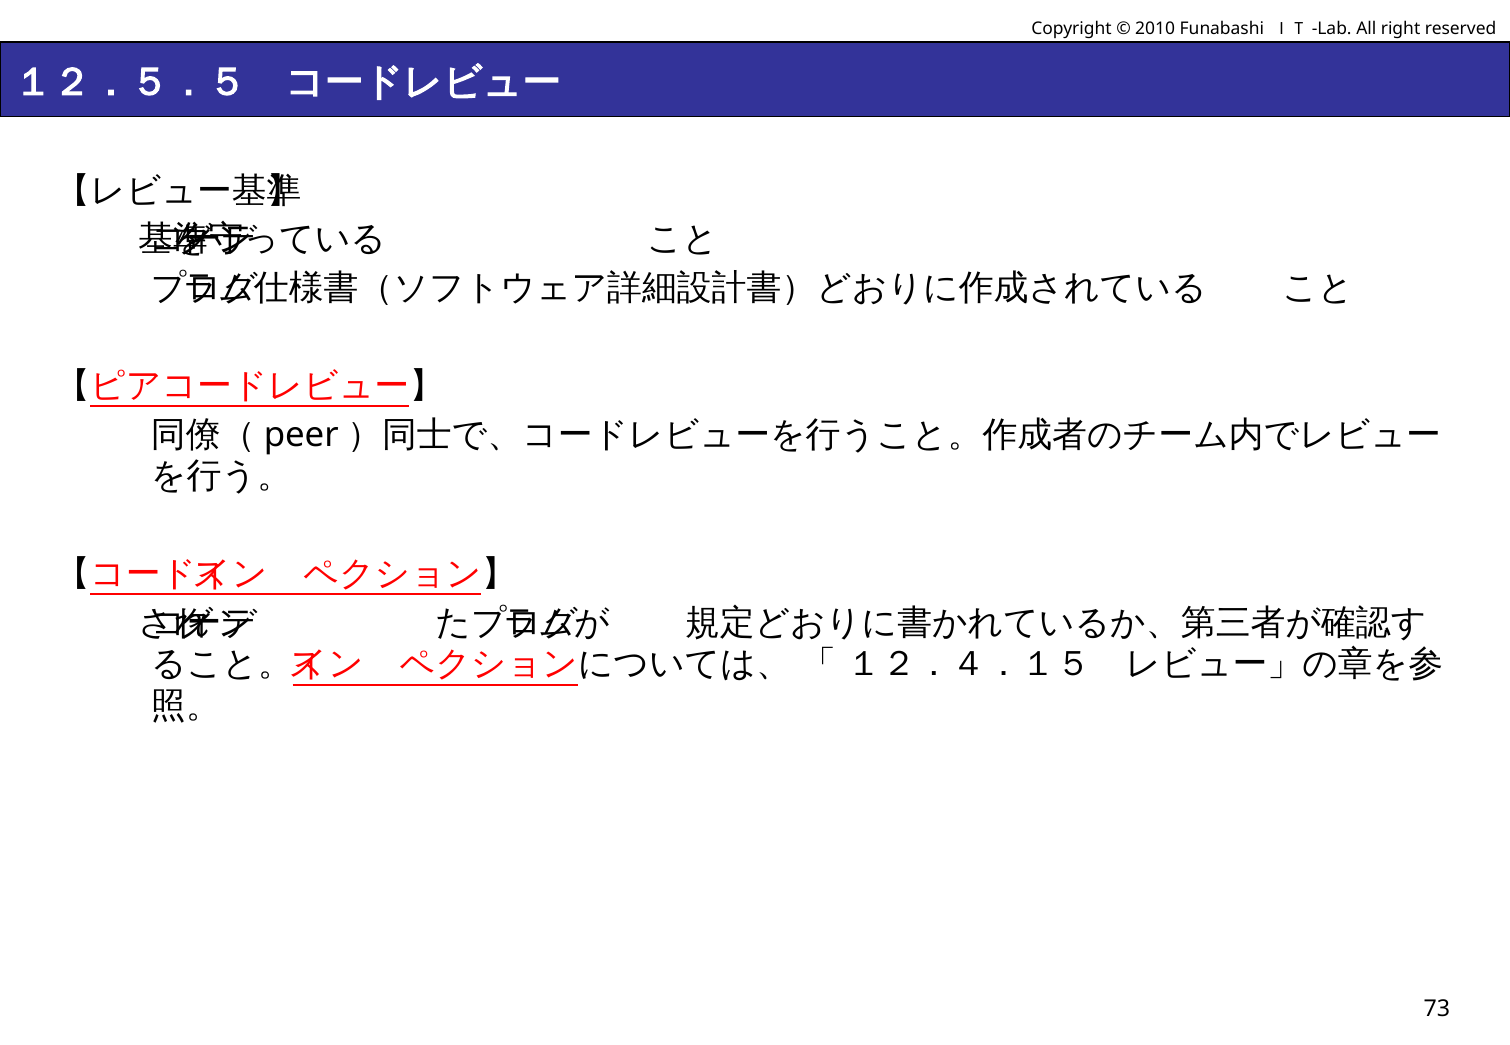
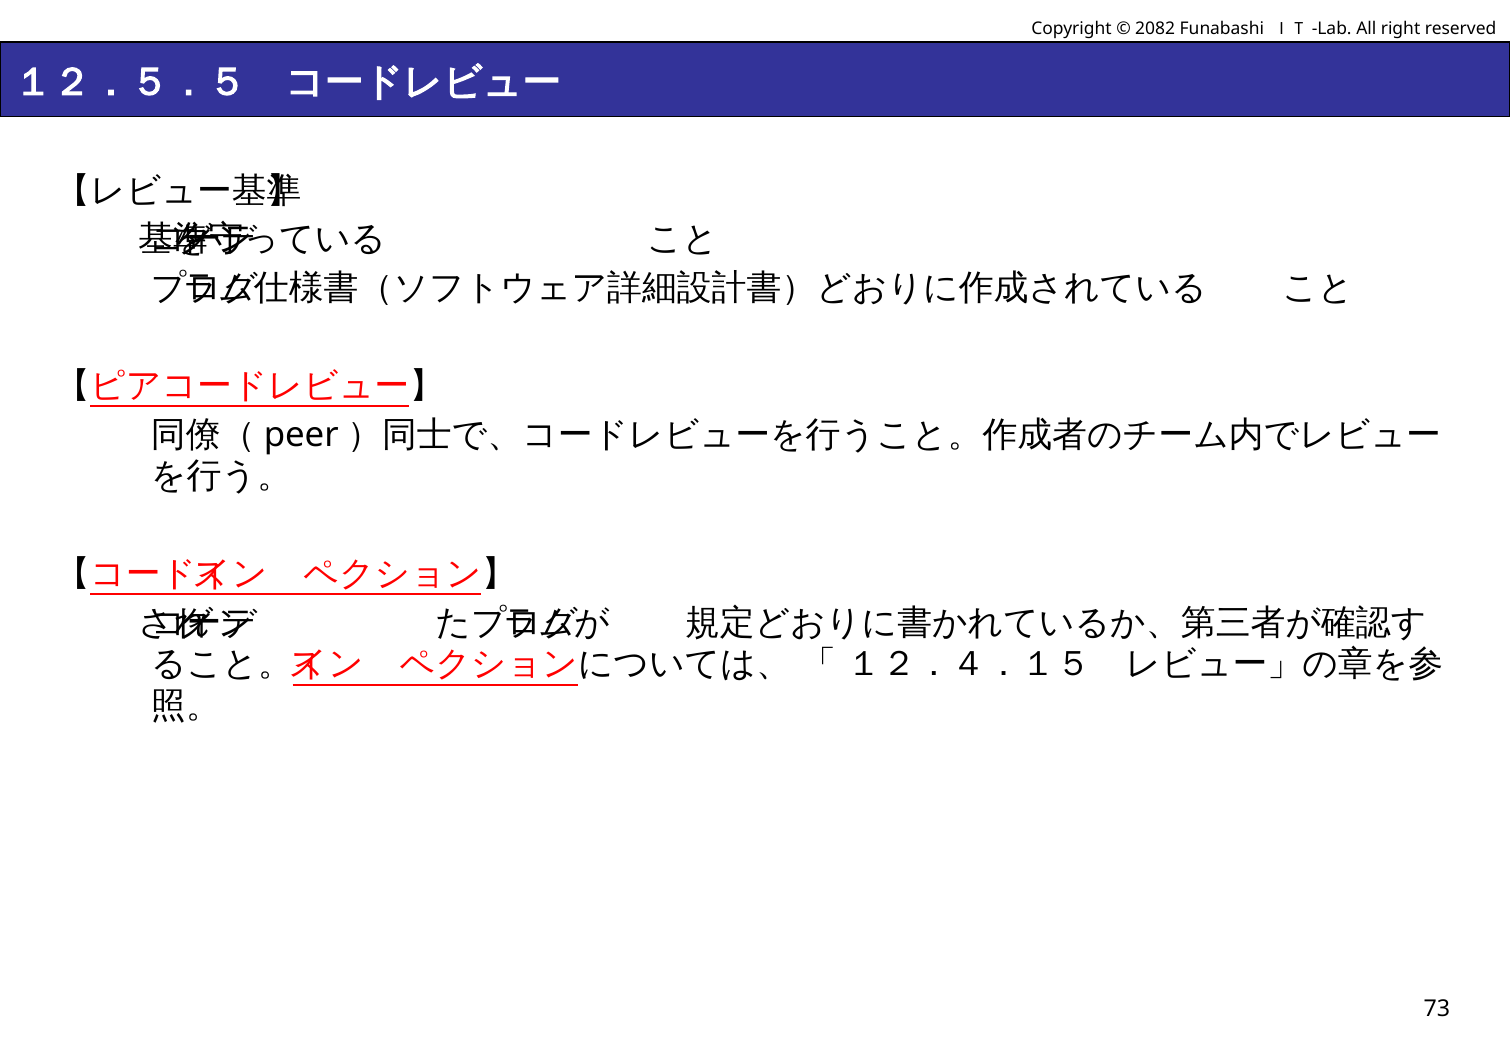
2010: 2010 -> 2082 (1155, 28)
